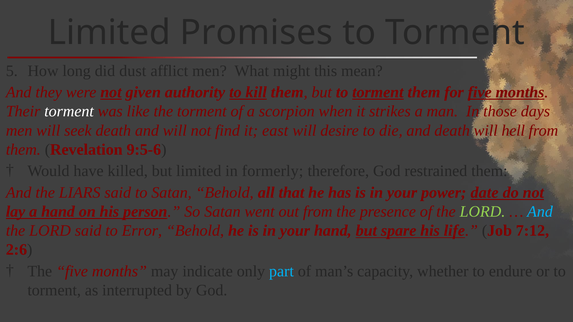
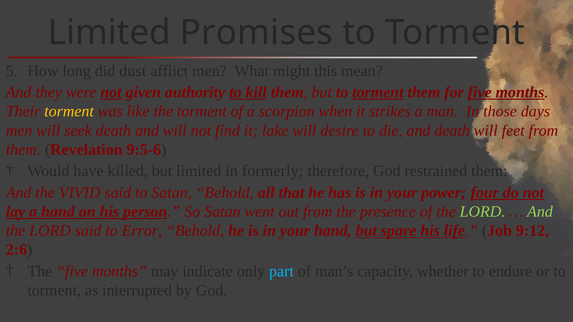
torment colour: white -> yellow (69, 111)
east: east -> lake (275, 131)
hell: hell -> feet (513, 131)
LIARS: LIARS -> VIVID (80, 193)
date: date -> four (485, 193)
And colour: light blue -> light green (540, 212)
7:12: 7:12 -> 9:12 (532, 231)
